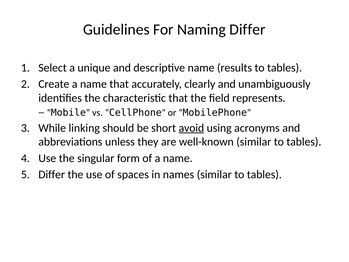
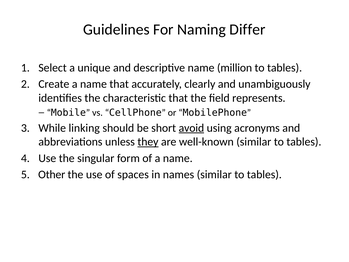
results: results -> million (235, 68)
they underline: none -> present (148, 142)
Differ: Differ -> Other (52, 174)
